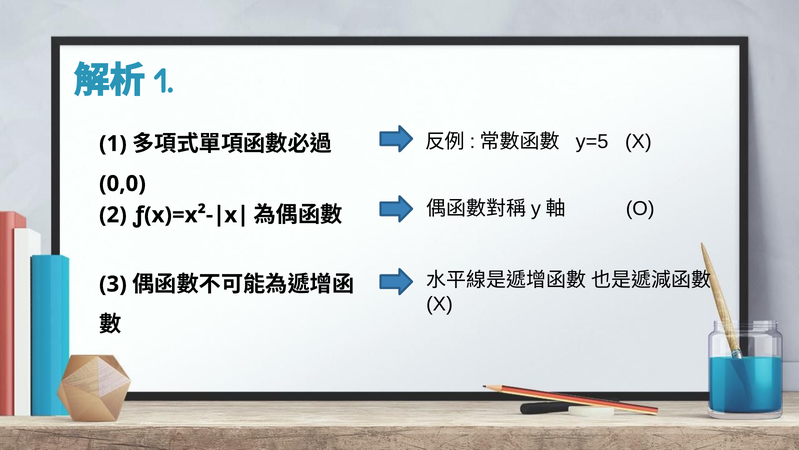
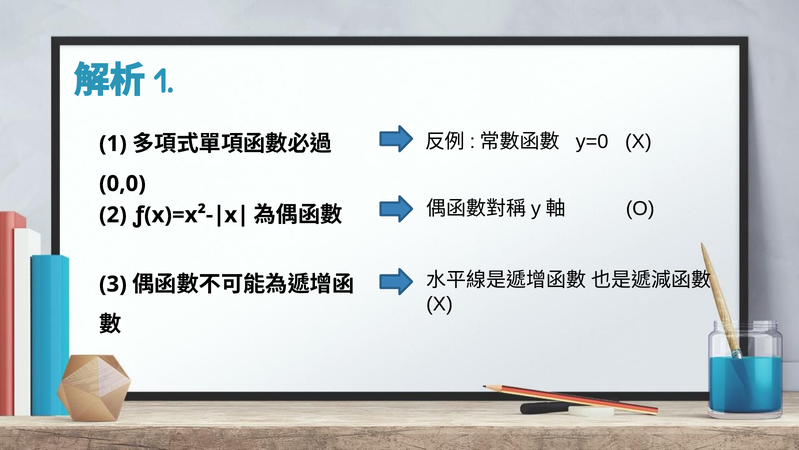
y=5: y=5 -> y=0 (592, 141)
